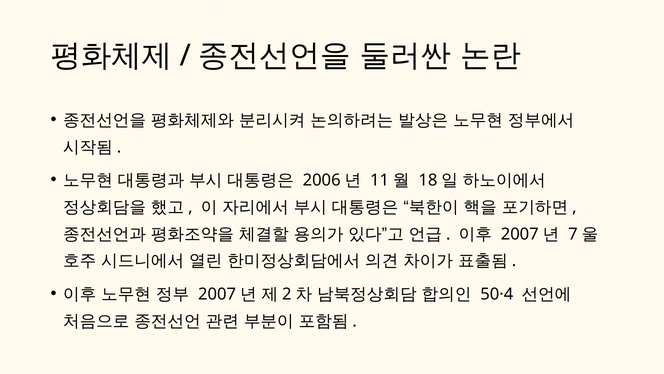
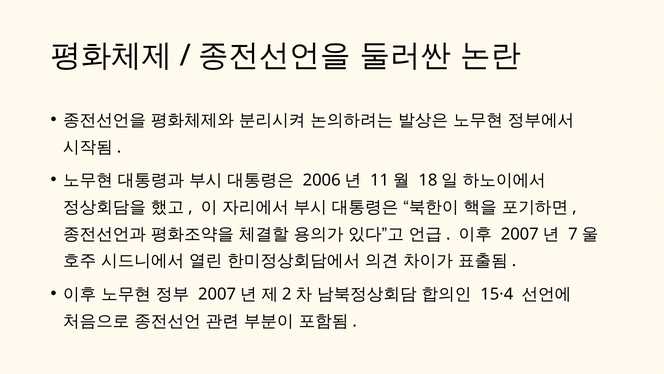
50·4: 50·4 -> 15·4 (497, 294)
